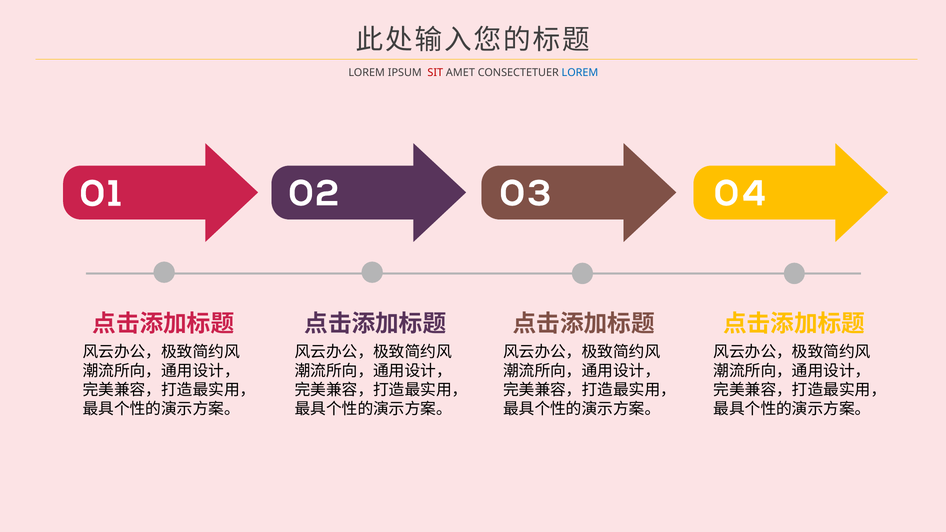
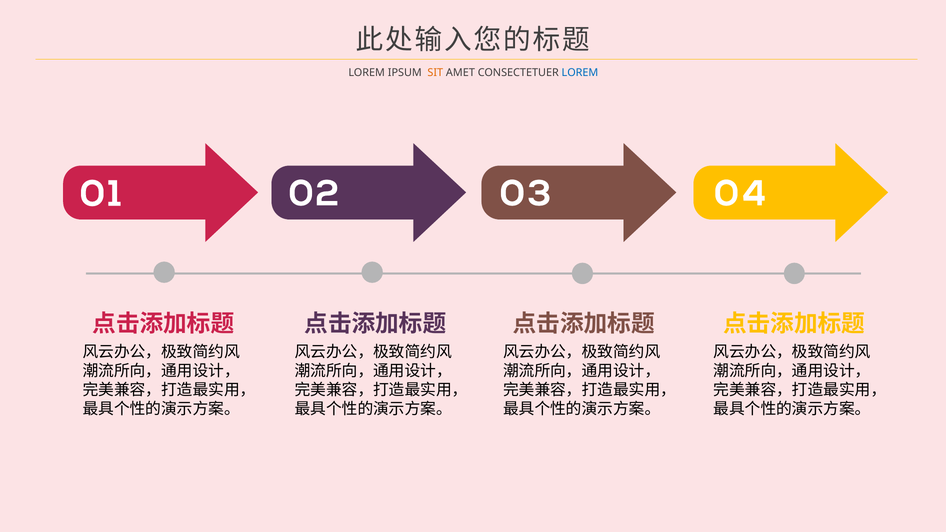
SIT colour: red -> orange (435, 72)
